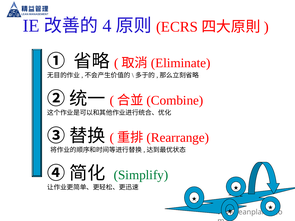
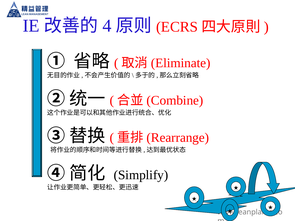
Simplify colour: green -> black (141, 175)
